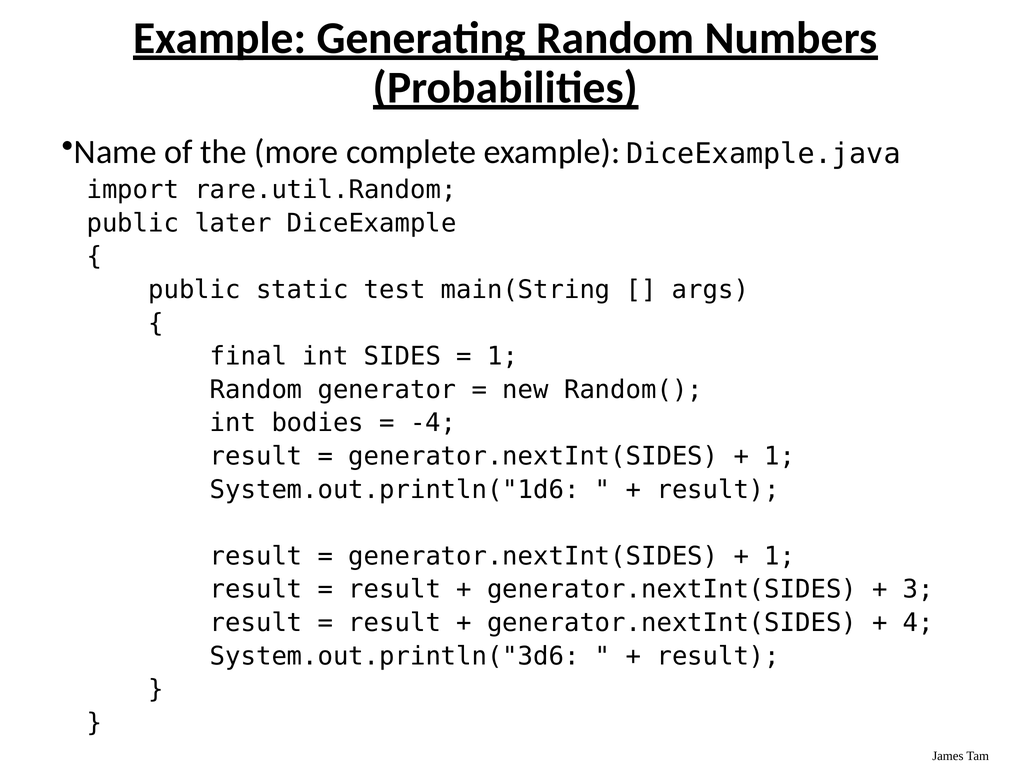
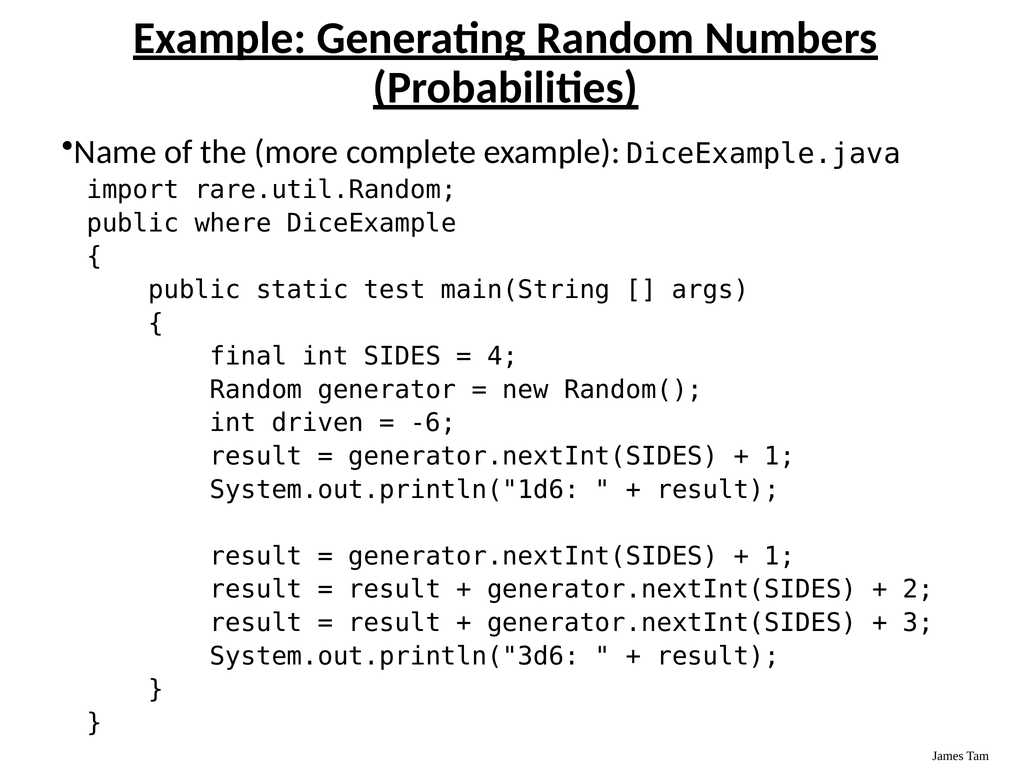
later: later -> where (233, 223)
1: 1 -> 4 (503, 356)
bodies: bodies -> driven (318, 423)
-4: -4 -> -6 (433, 423)
3: 3 -> 2 (918, 590)
4: 4 -> 3 (918, 623)
